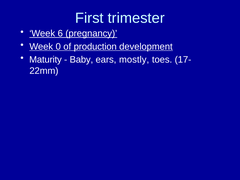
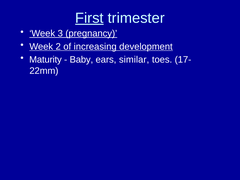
First underline: none -> present (89, 18)
6: 6 -> 3 (60, 33)
0: 0 -> 2 (58, 47)
production: production -> increasing (95, 47)
mostly: mostly -> similar (134, 60)
